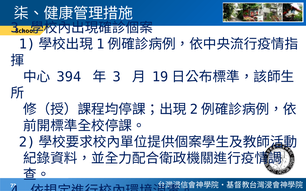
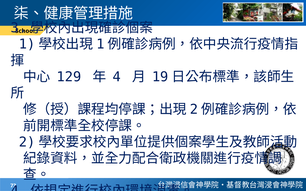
394: 394 -> 129 (69, 77)
3: 3 -> 4 (117, 77)
